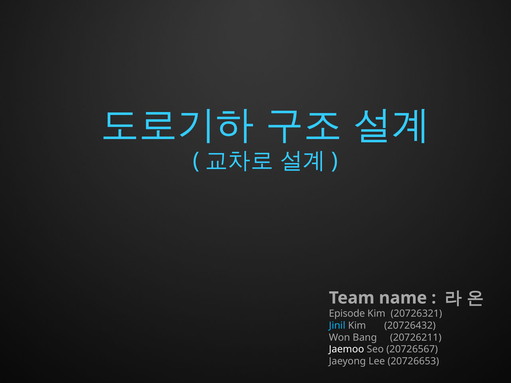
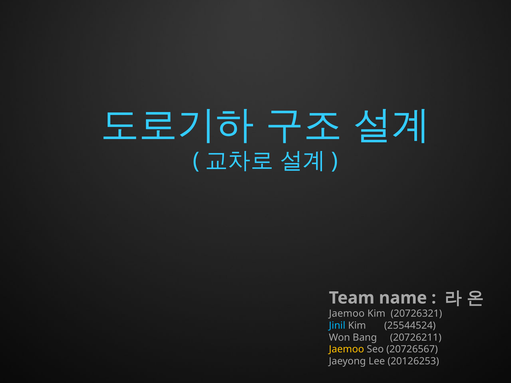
Episode: Episode -> Jaemoo (347, 314)
20726432: 20726432 -> 25544524 (410, 326)
Jaemoo colour: white -> yellow (347, 350)
20726653: 20726653 -> 20126253 (413, 361)
